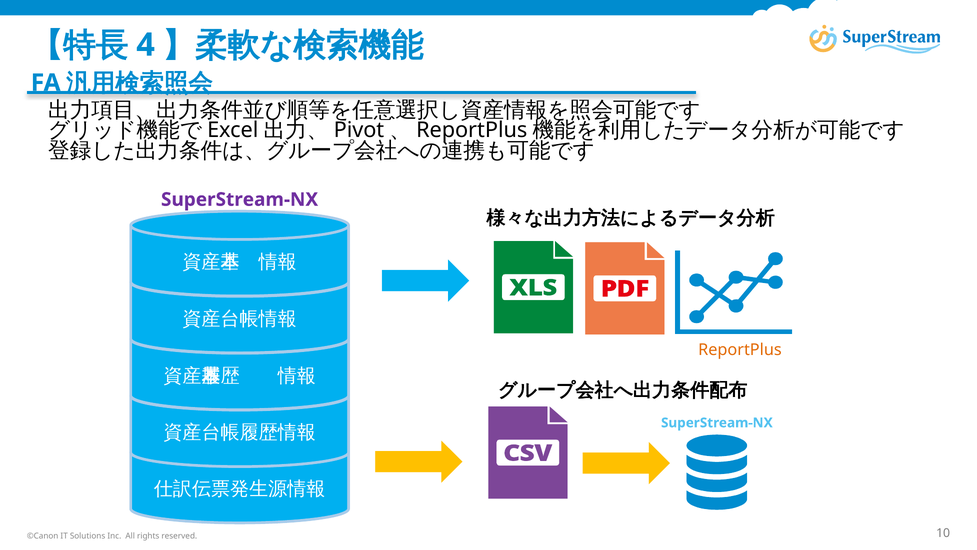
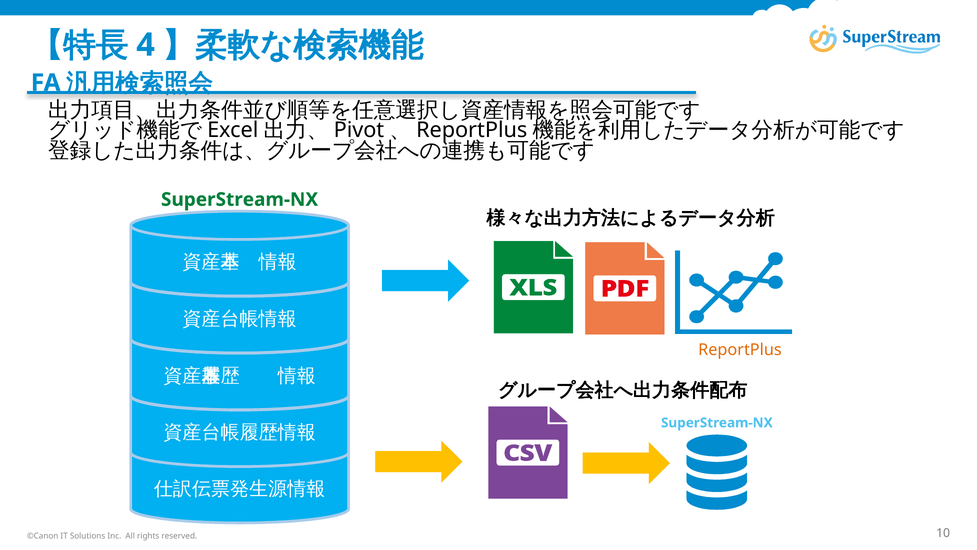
SuperStream-NX colour: purple -> green (240, 199)
